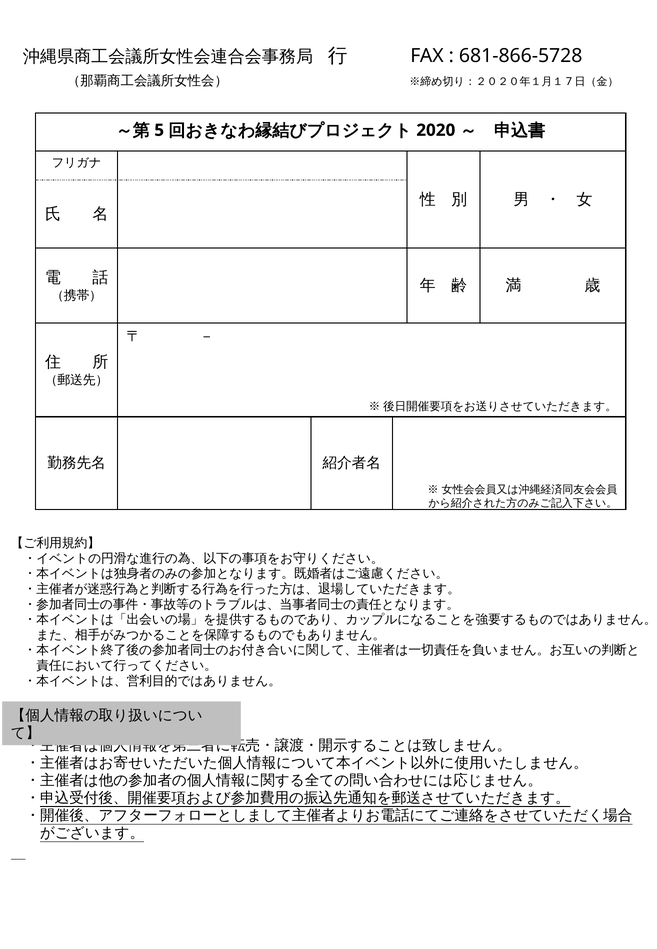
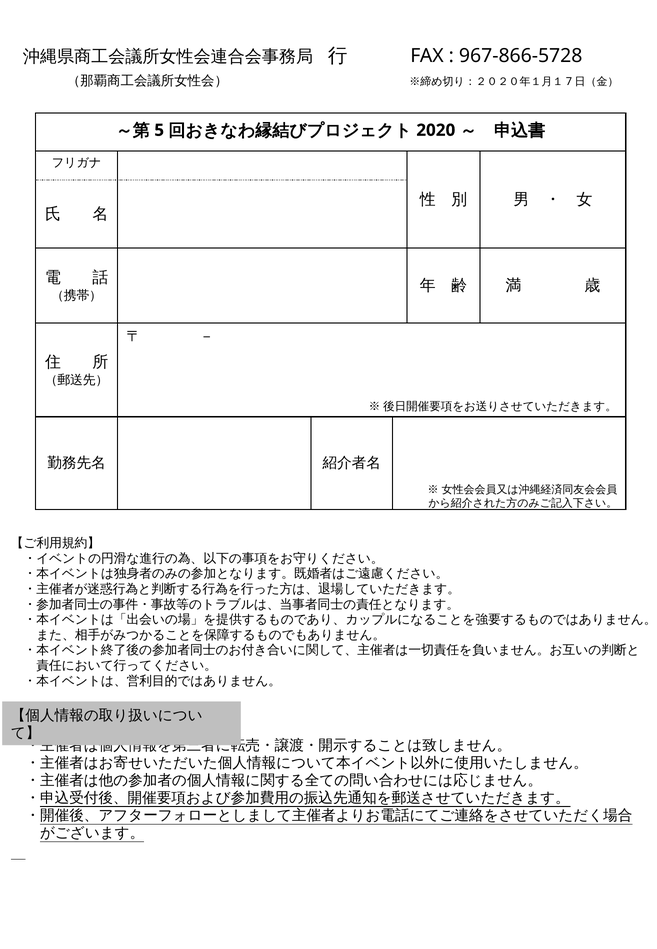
681-866-5728: 681-866-5728 -> 967-866-5728 (521, 56)
